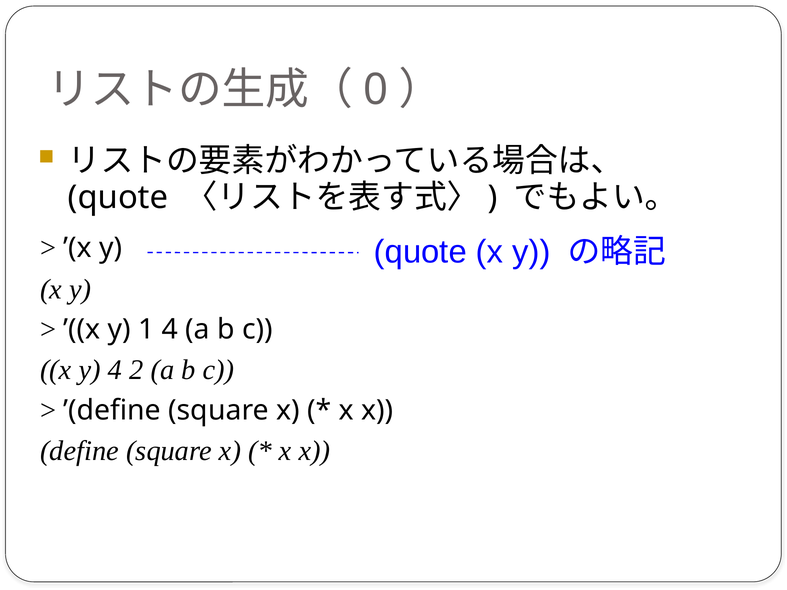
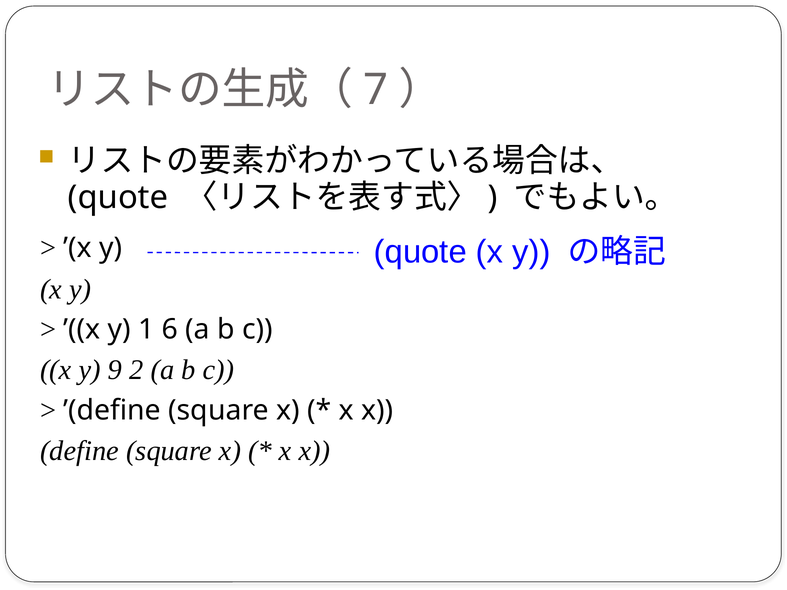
0: 0 -> 7 (376, 90)
1 4: 4 -> 6 (170, 330)
y 4: 4 -> 9 (115, 370)
